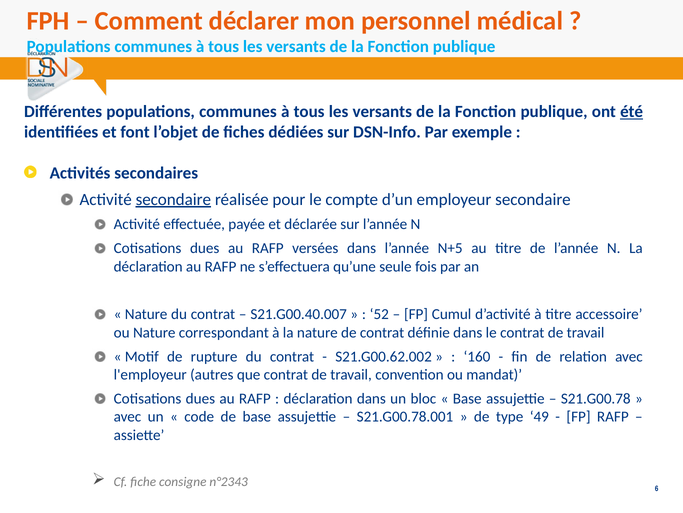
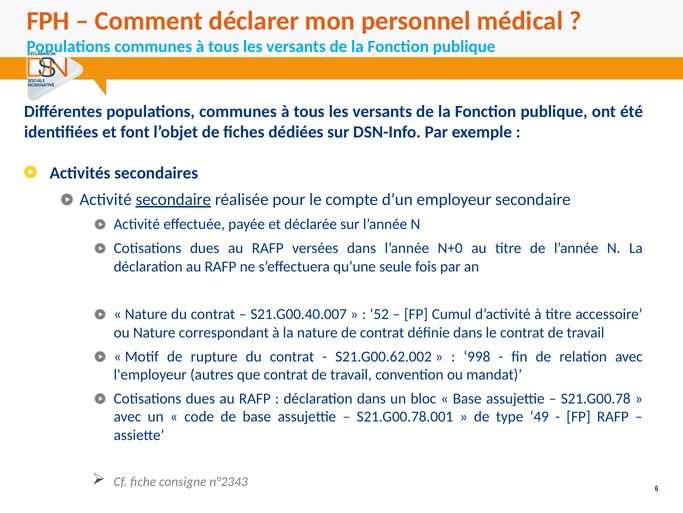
été underline: present -> none (632, 111)
N+5: N+5 -> N+0 (450, 248)
160: 160 -> 998 (477, 356)
